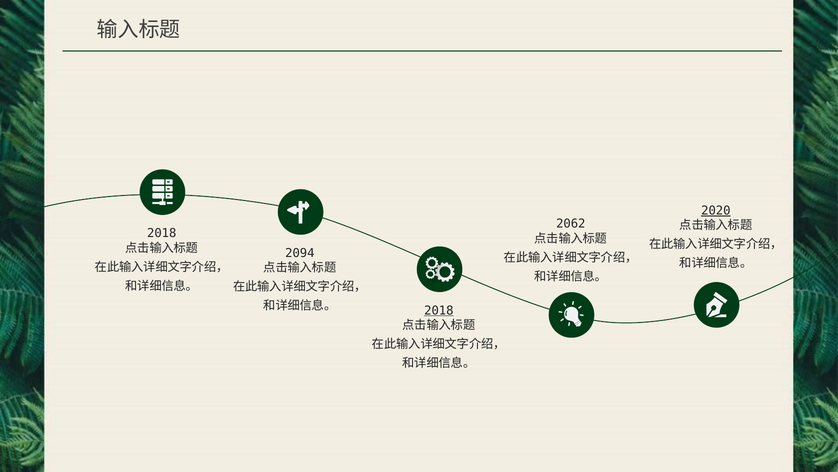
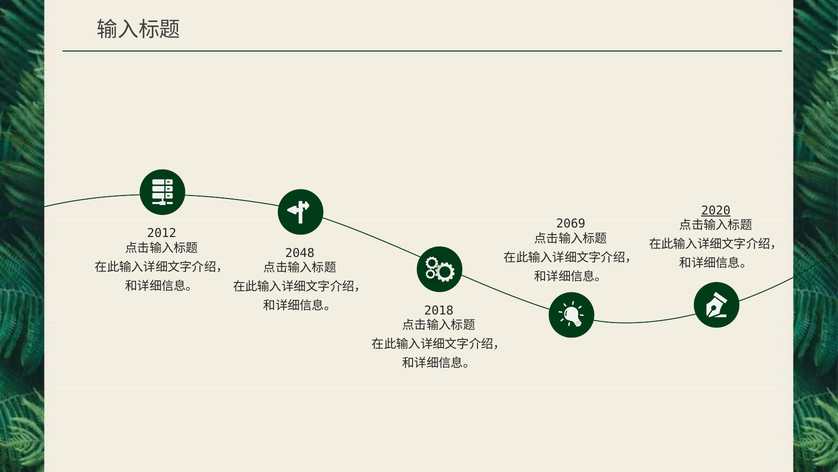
2062: 2062 -> 2069 (571, 224)
2018: 2018 -> 2012 (162, 233)
2094: 2094 -> 2048 (300, 253)
2018 underline: present -> none (439, 310)
